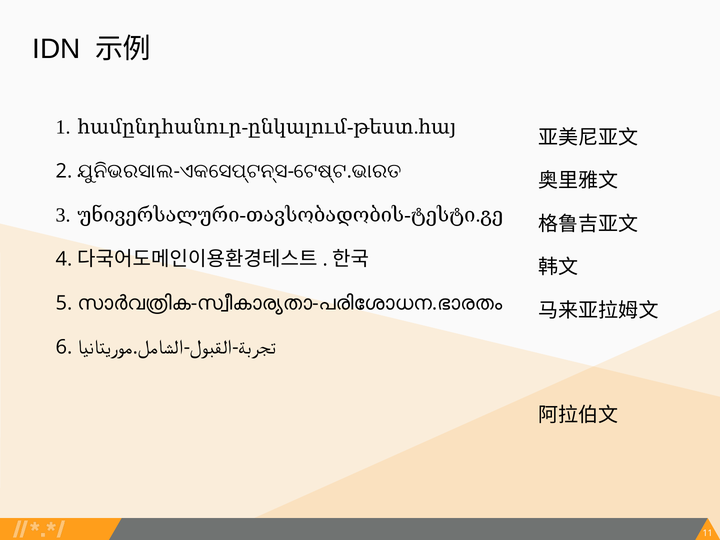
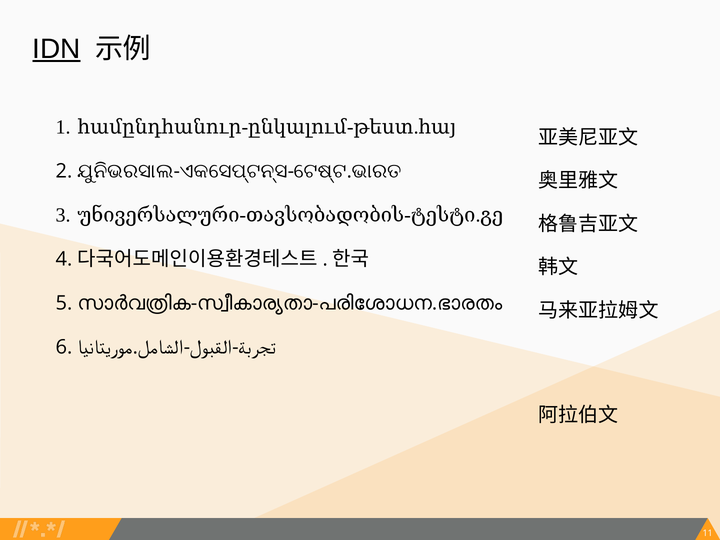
IDN underline: none -> present (56, 49)
